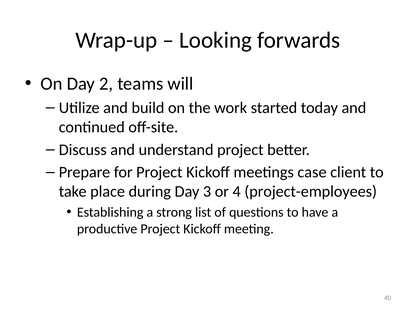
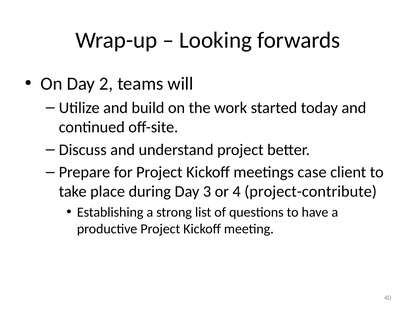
project-employees: project-employees -> project-contribute (311, 192)
